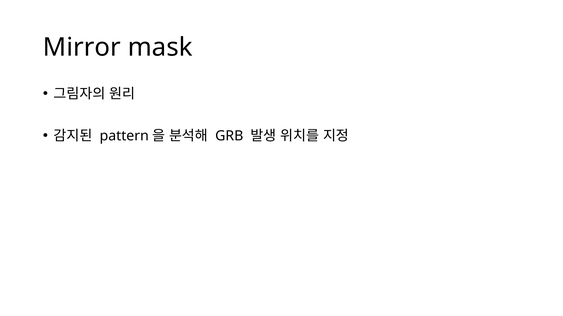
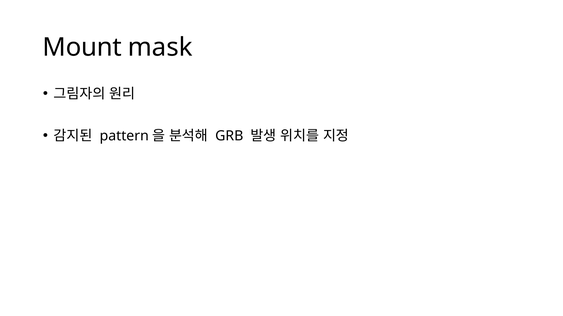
Mirror: Mirror -> Mount (82, 47)
